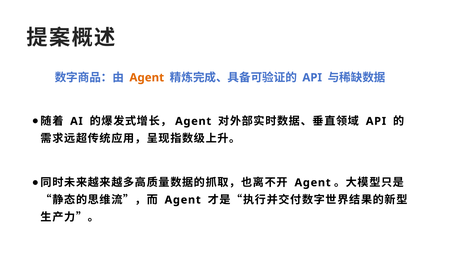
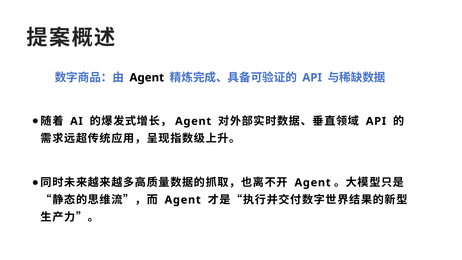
Agent colour: orange -> black (147, 78)
